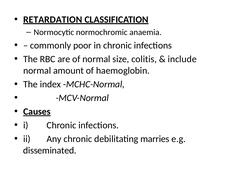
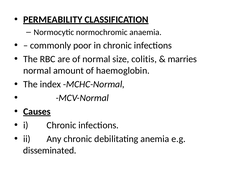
RETARDATION: RETARDATION -> PERMEABILITY (53, 20)
include: include -> marries (182, 59)
marries: marries -> anemia (155, 139)
